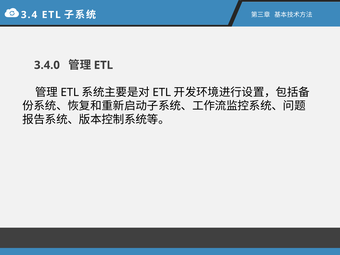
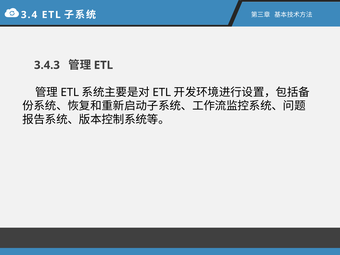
3.4.0: 3.4.0 -> 3.4.3 (47, 65)
